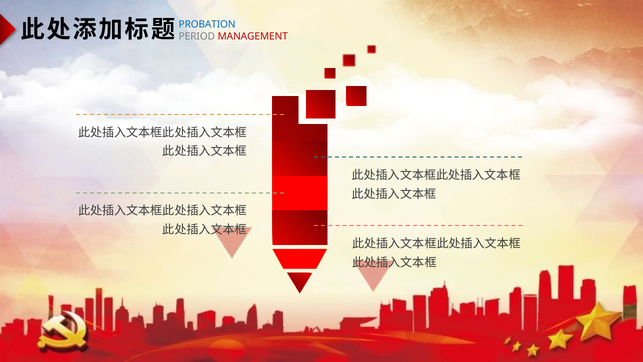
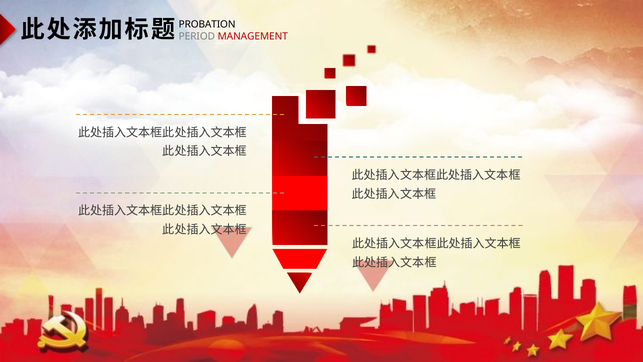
PROBATION colour: blue -> black (207, 24)
